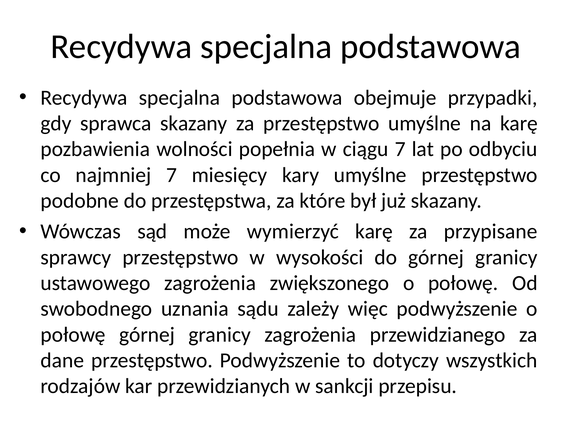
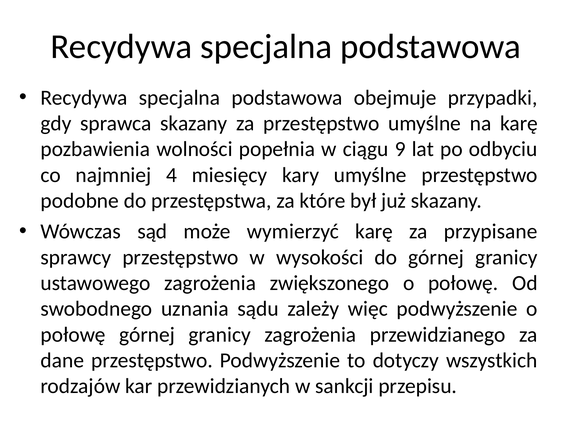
ciągu 7: 7 -> 9 (400, 149)
najmniej 7: 7 -> 4 (172, 175)
